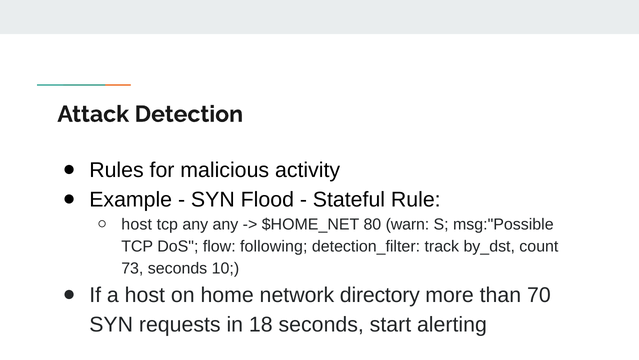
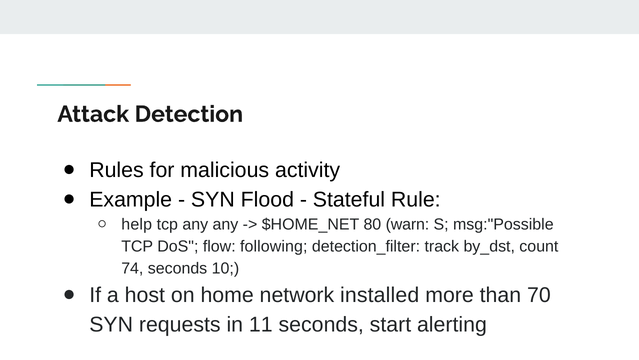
host: host -> help (137, 224)
73: 73 -> 74 (132, 268)
directory: directory -> installed (380, 295)
18: 18 -> 11 (261, 324)
